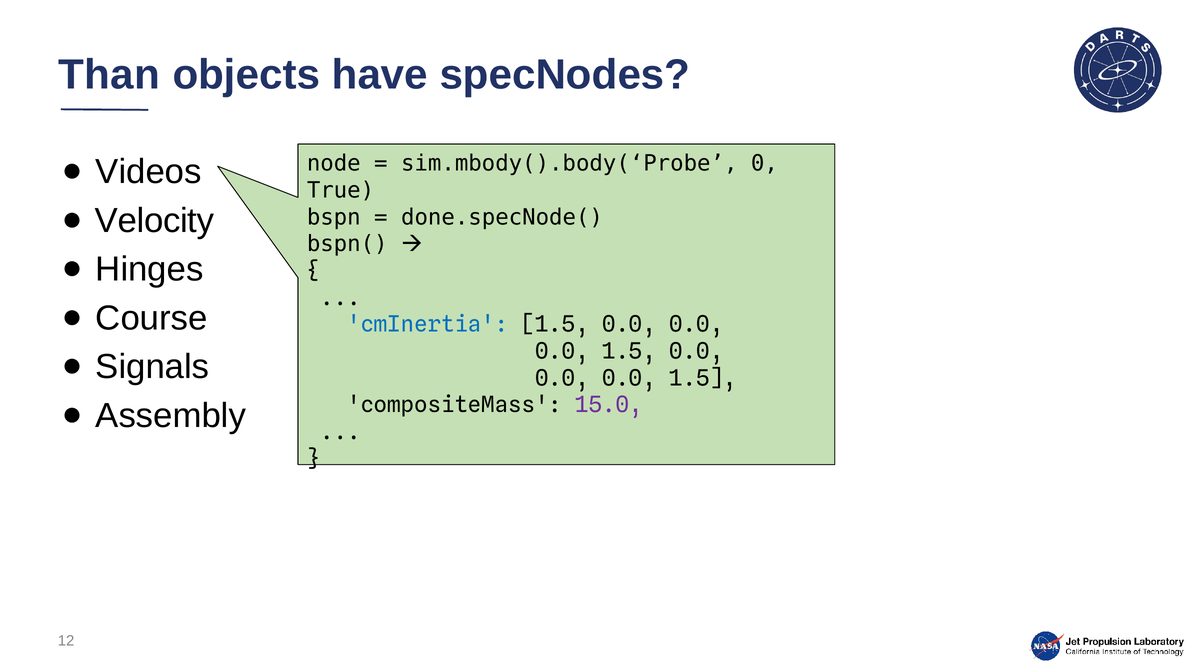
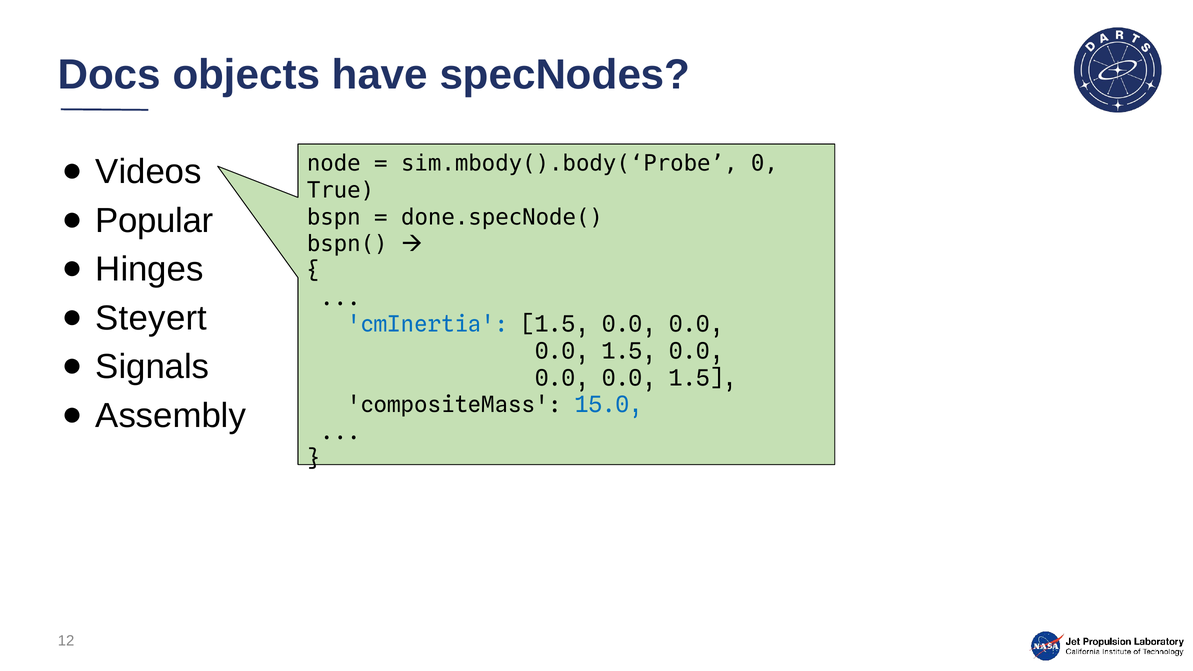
Than: Than -> Docs (109, 75)
Velocity: Velocity -> Popular (154, 221)
Course: Course -> Steyert (151, 318)
15.0 colour: purple -> blue (609, 405)
